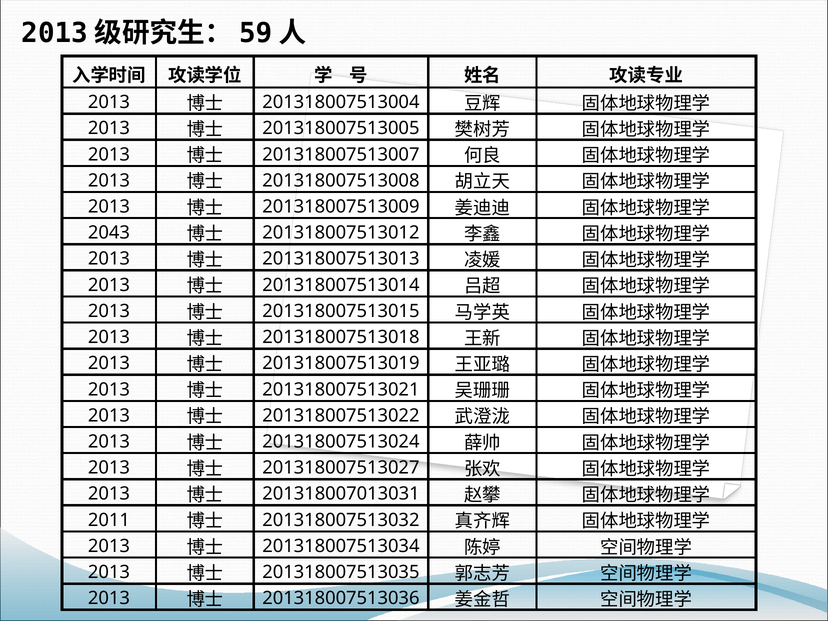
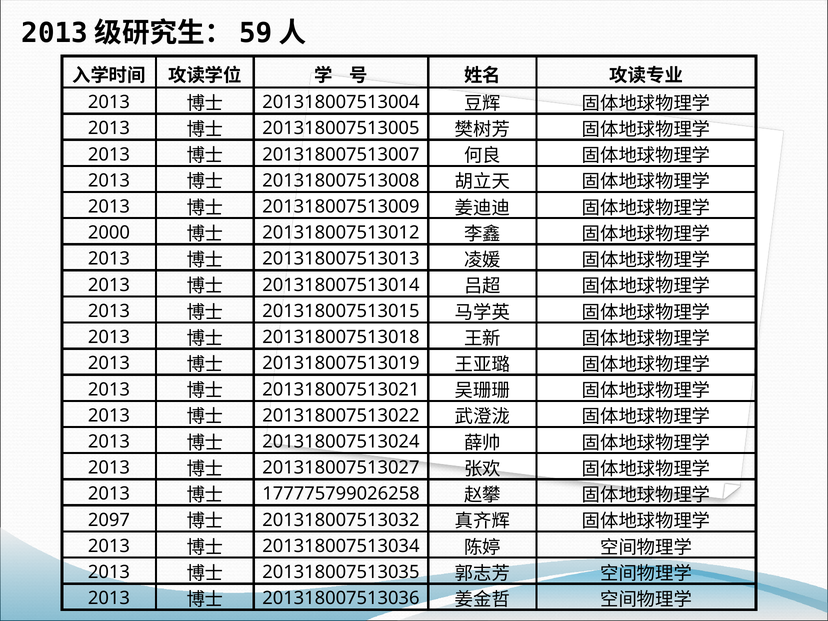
2043: 2043 -> 2000 (109, 233)
201318007013031: 201318007013031 -> 177775799026258 (341, 494)
2011: 2011 -> 2097 (109, 520)
